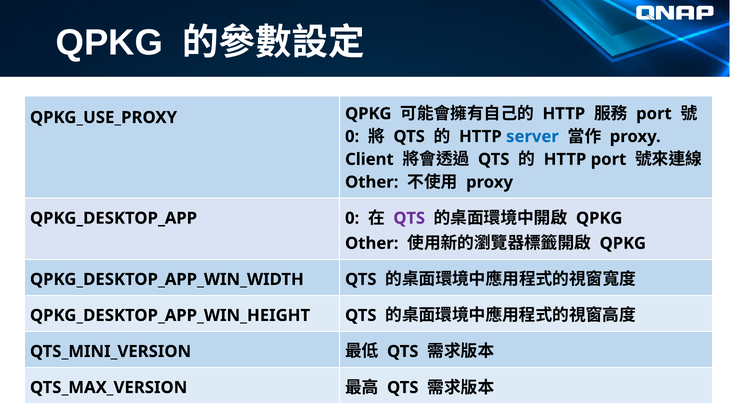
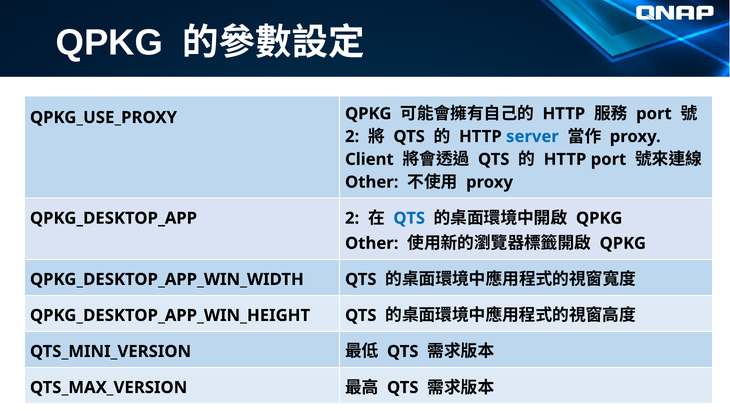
0: 0 -> 2 (352, 136)
0: 0 -> 2 (352, 218)
QTS colour: purple -> blue (409, 218)
